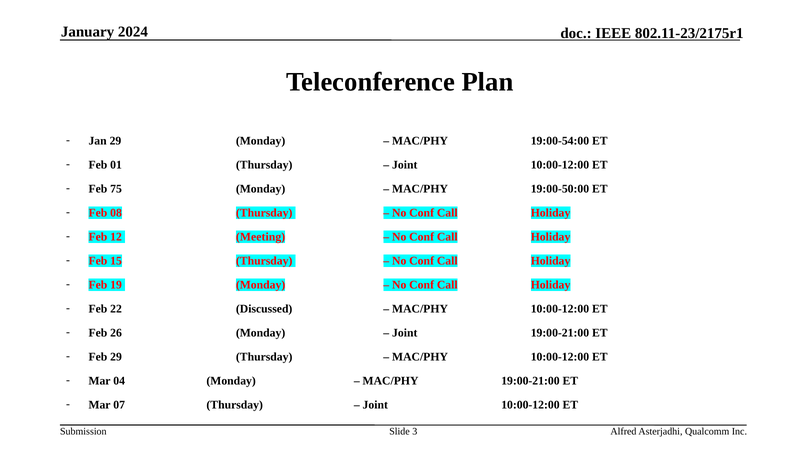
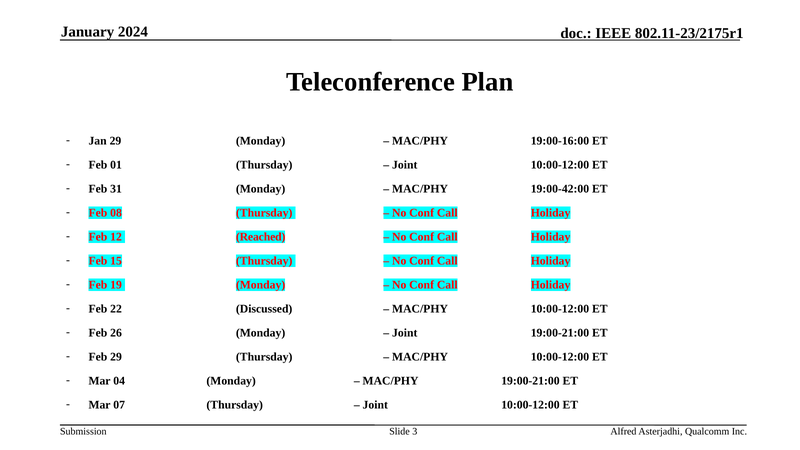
19:00-54:00: 19:00-54:00 -> 19:00-16:00 (560, 141)
75: 75 -> 31 (116, 189)
19:00-50:00: 19:00-50:00 -> 19:00-42:00 (560, 189)
Meeting: Meeting -> Reached (261, 237)
